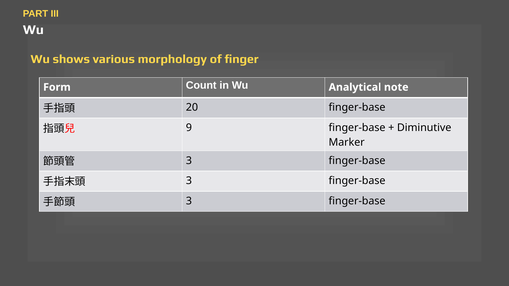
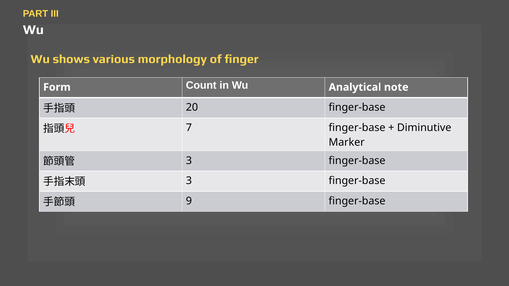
9: 9 -> 7 (189, 128)
3: 3 -> 9 (189, 201)
